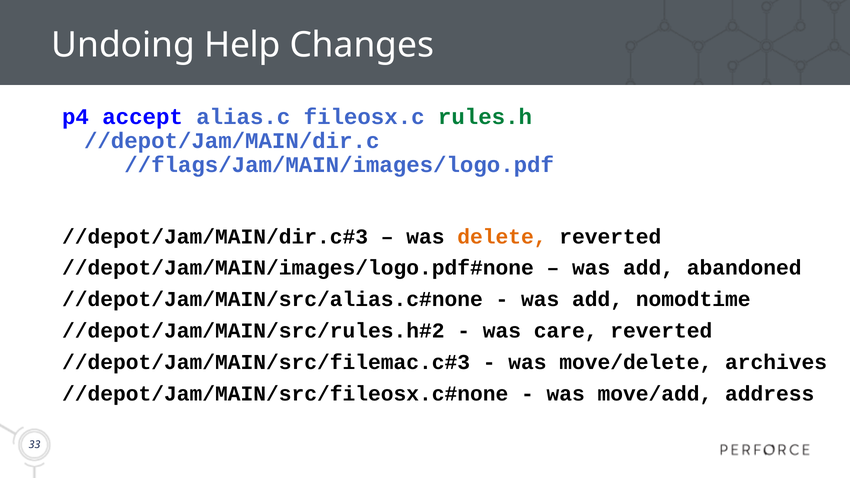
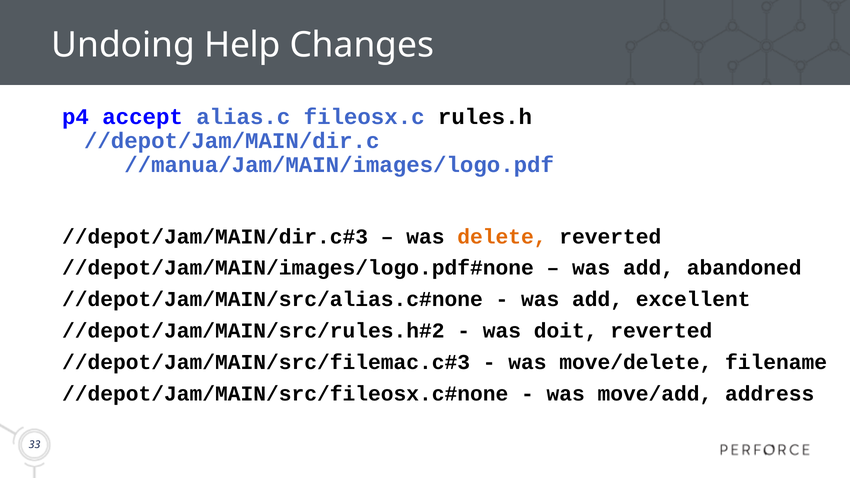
rules.h colour: green -> black (485, 117)
//flags/Jam/MAIN/images/logo.pdf: //flags/Jam/MAIN/images/logo.pdf -> //manua/Jam/MAIN/images/logo.pdf (339, 165)
nomodtime: nomodtime -> excellent (693, 299)
care: care -> doit (566, 331)
archives: archives -> filename (776, 362)
